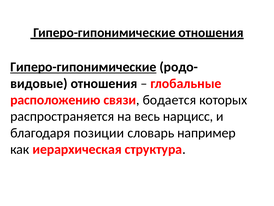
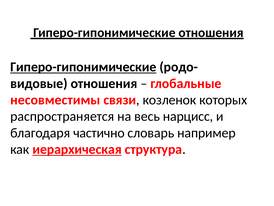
расположению: расположению -> несовместимы (55, 100)
бодается: бодается -> козленок (169, 100)
позиции: позиции -> частично (99, 133)
иерархическая underline: none -> present (77, 149)
